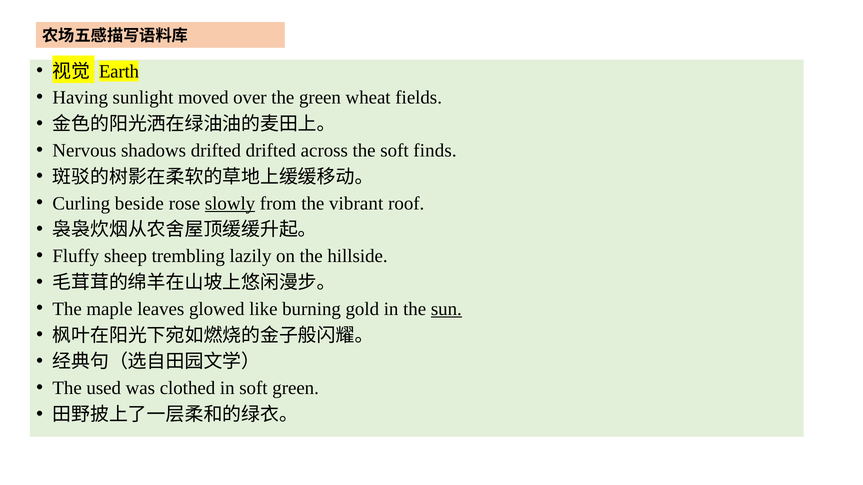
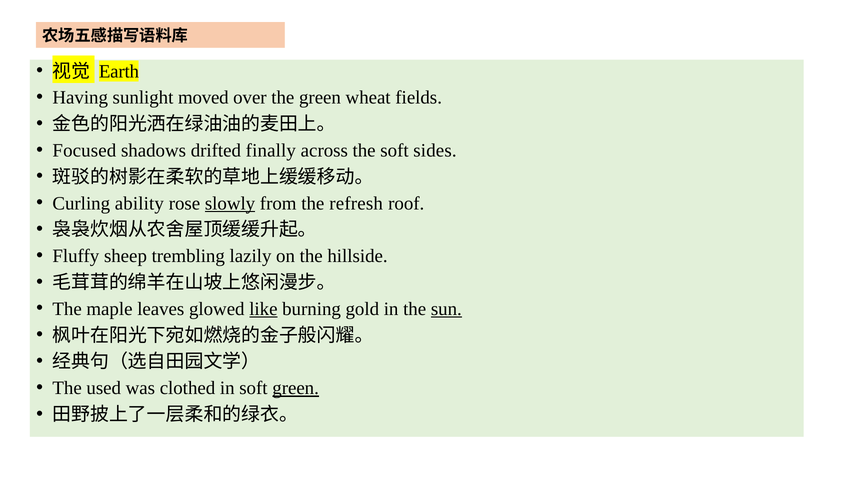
Nervous: Nervous -> Focused (84, 151)
drifted drifted: drifted -> finally (271, 151)
finds: finds -> sides (435, 151)
beside: beside -> ability (139, 203)
vibrant: vibrant -> refresh (356, 203)
like underline: none -> present (263, 309)
green underline: none -> present (296, 388)
